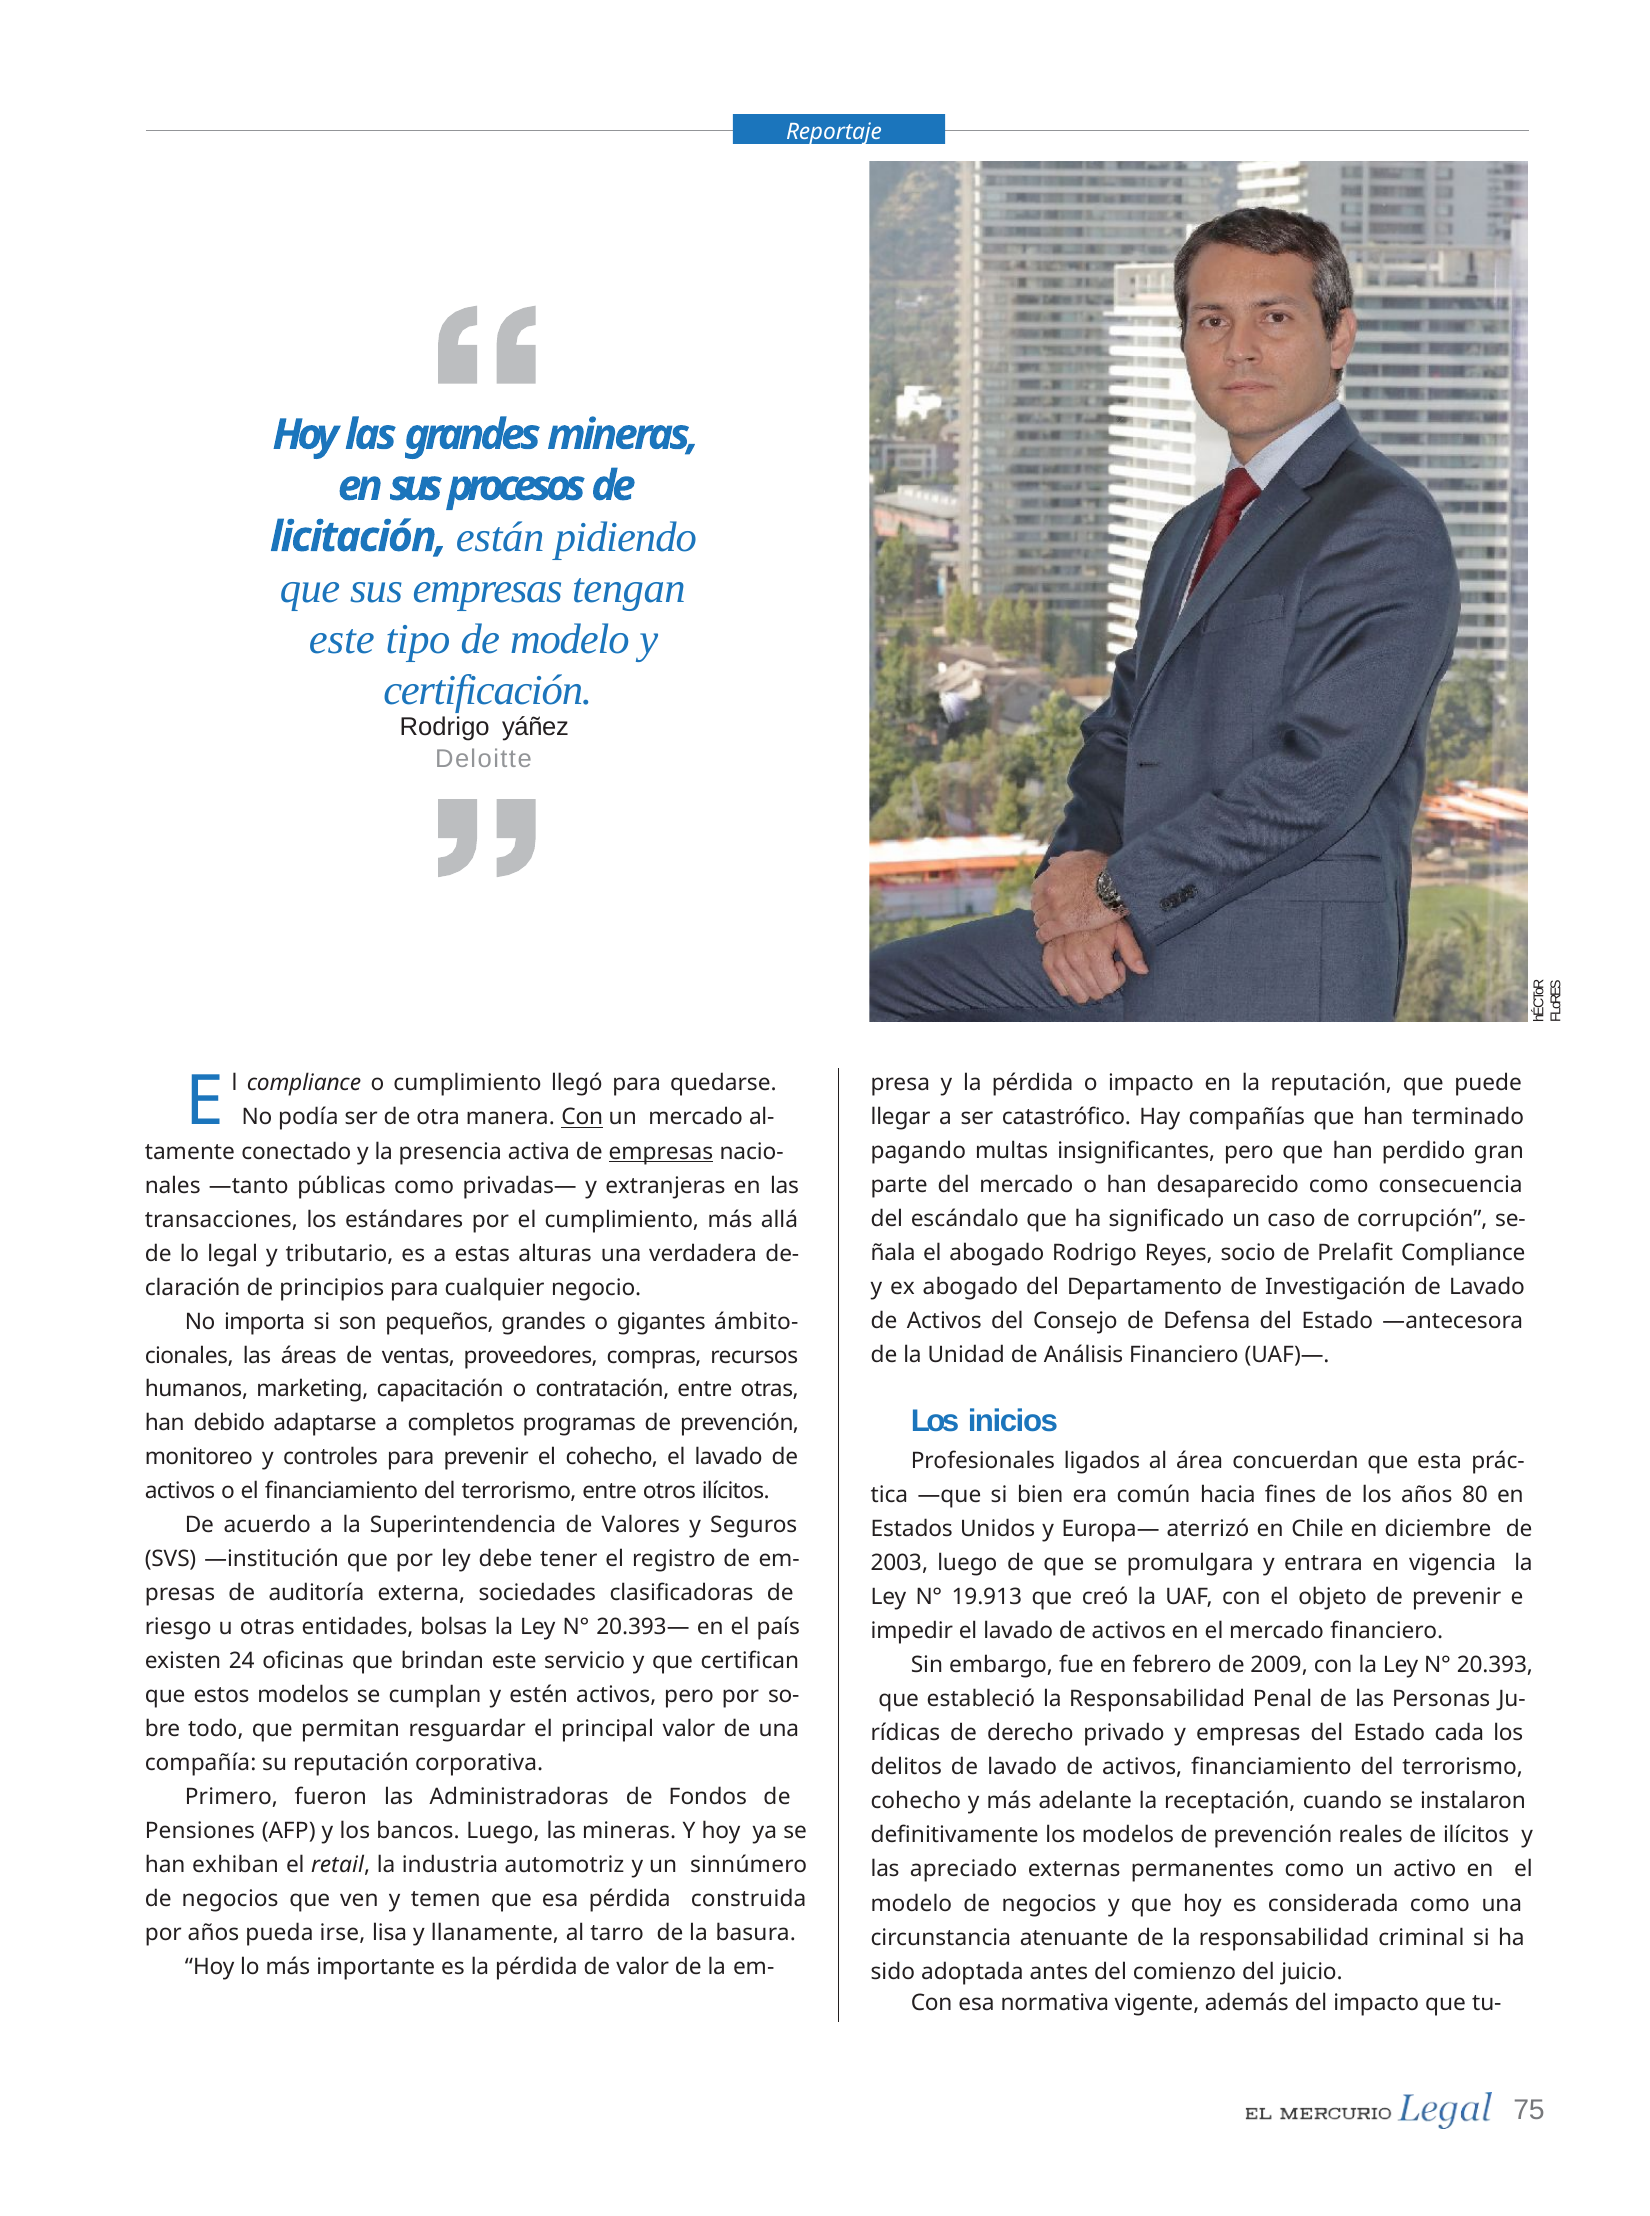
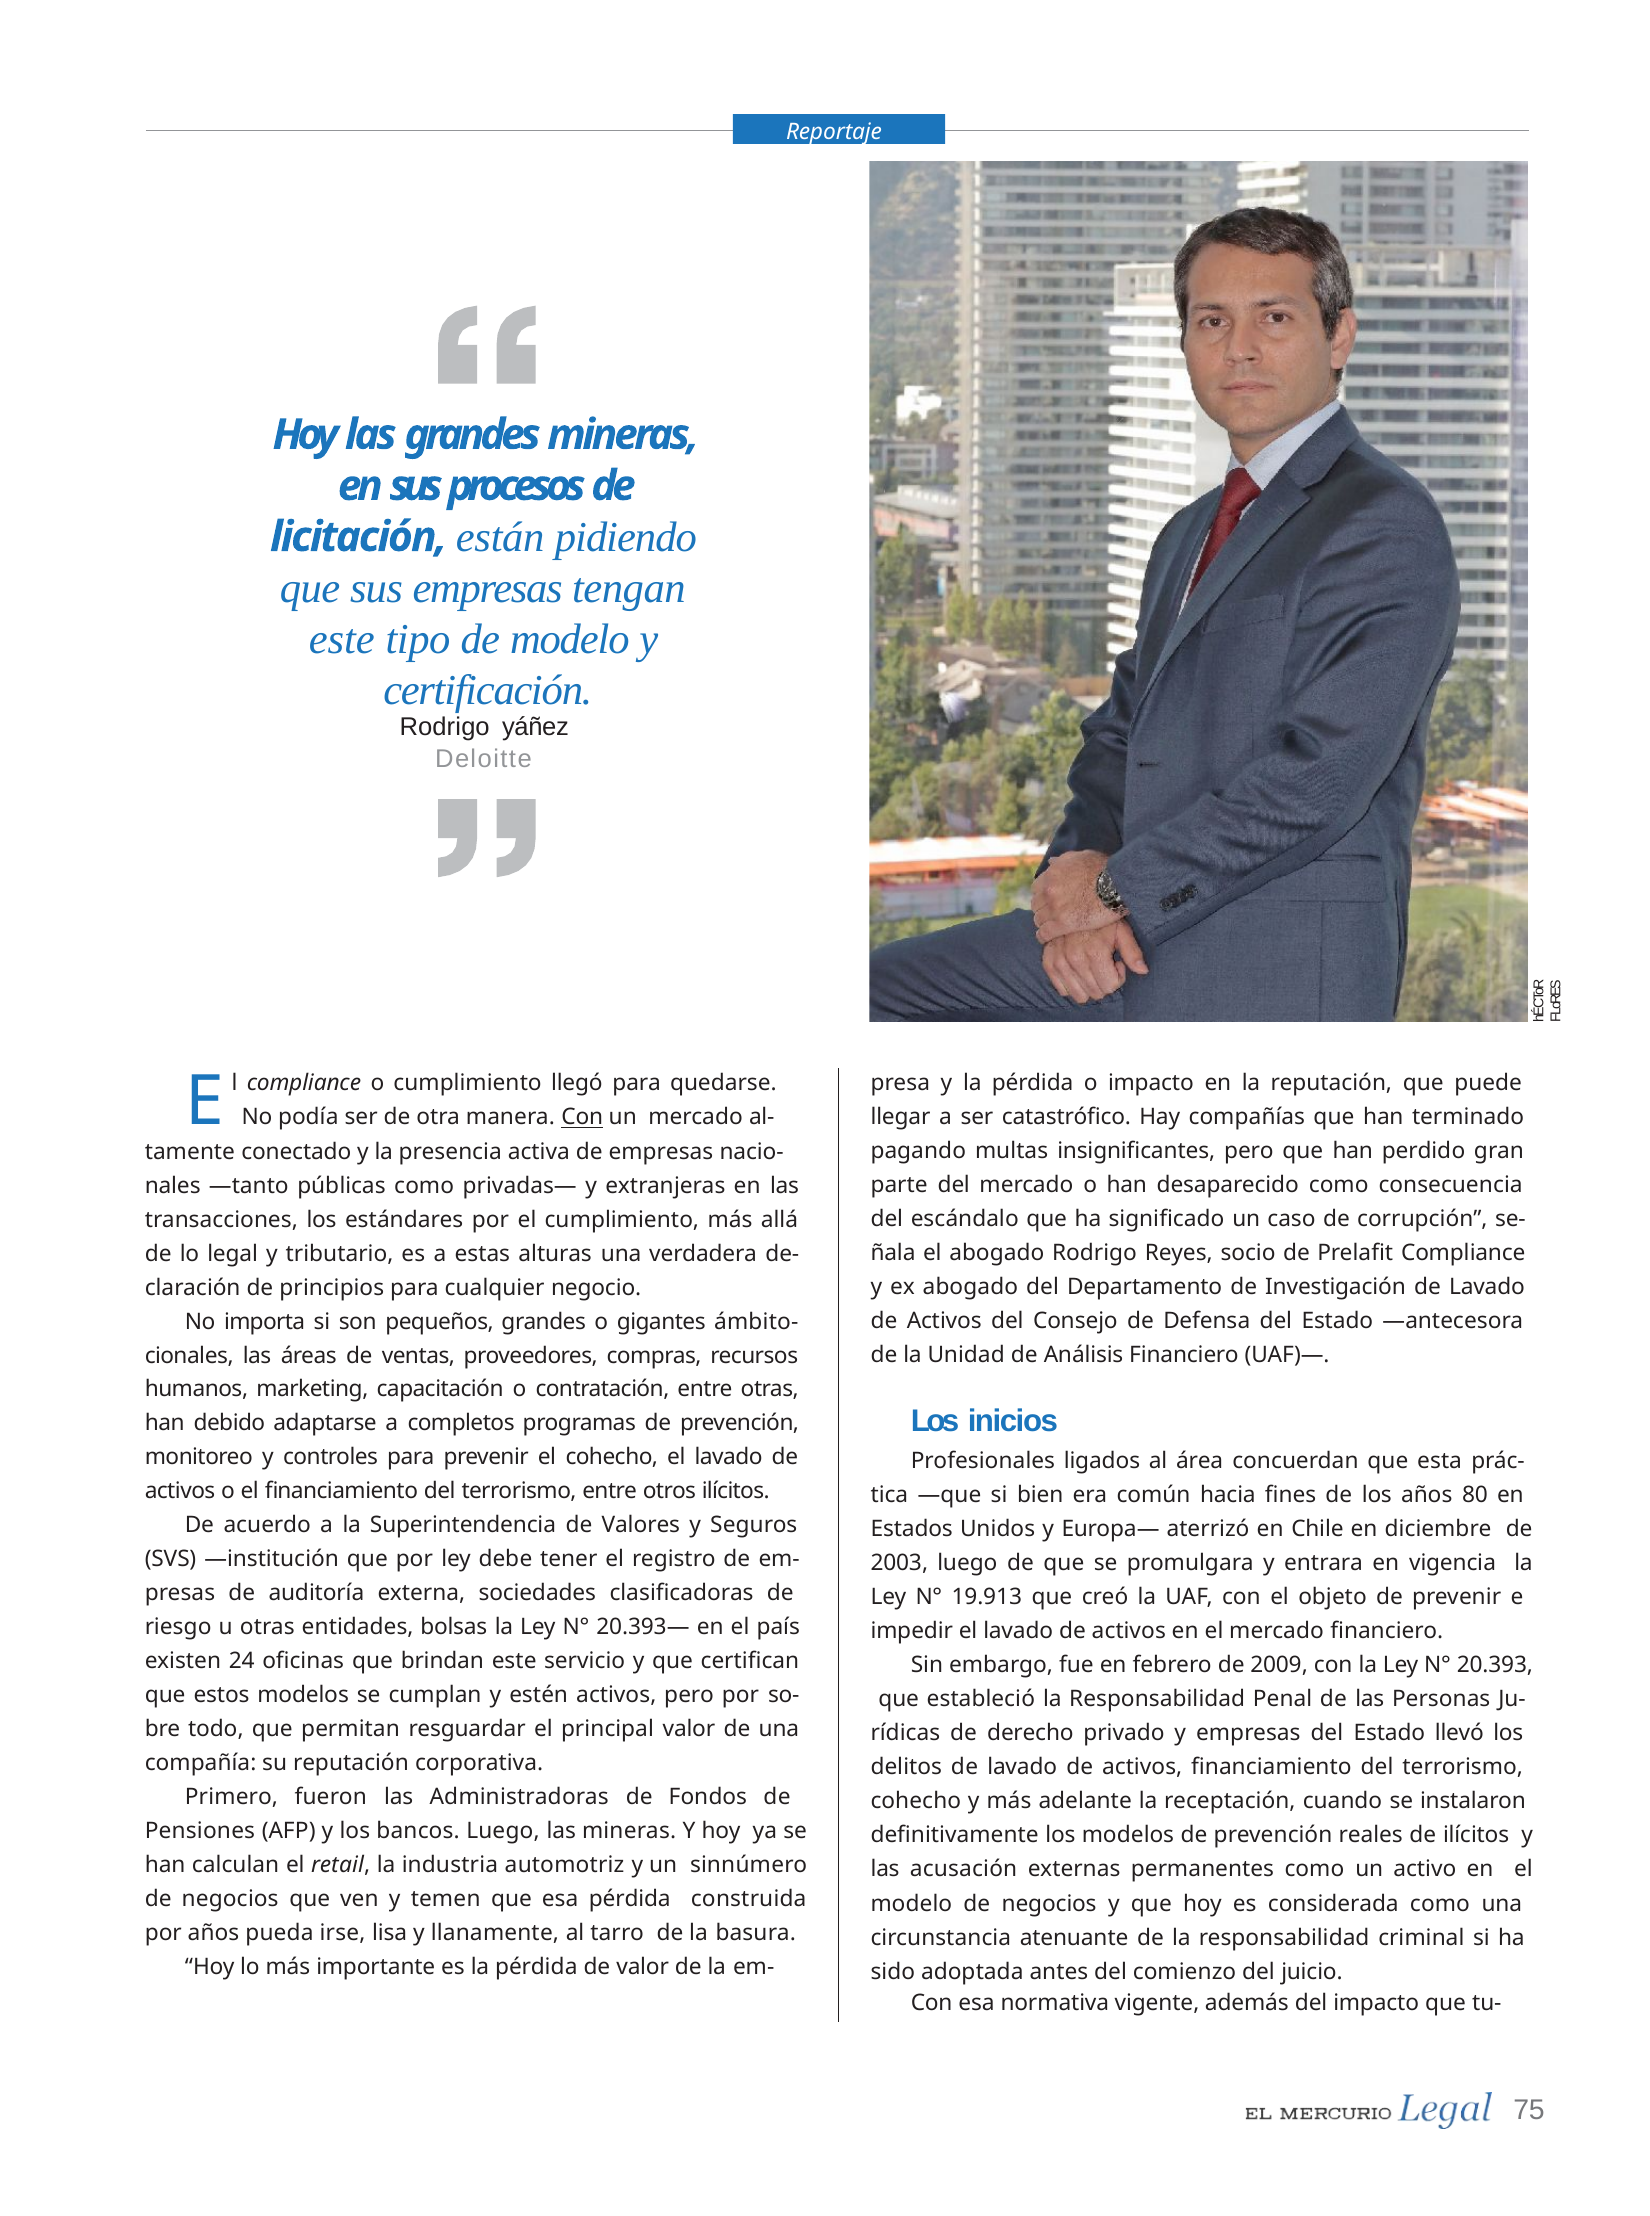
empresas underline: present -> none (661, 1151)
cada: cada -> llevó (1459, 1733)
exhiban: exhiban -> calculan (236, 1865)
apreciado: apreciado -> acusación (964, 1869)
